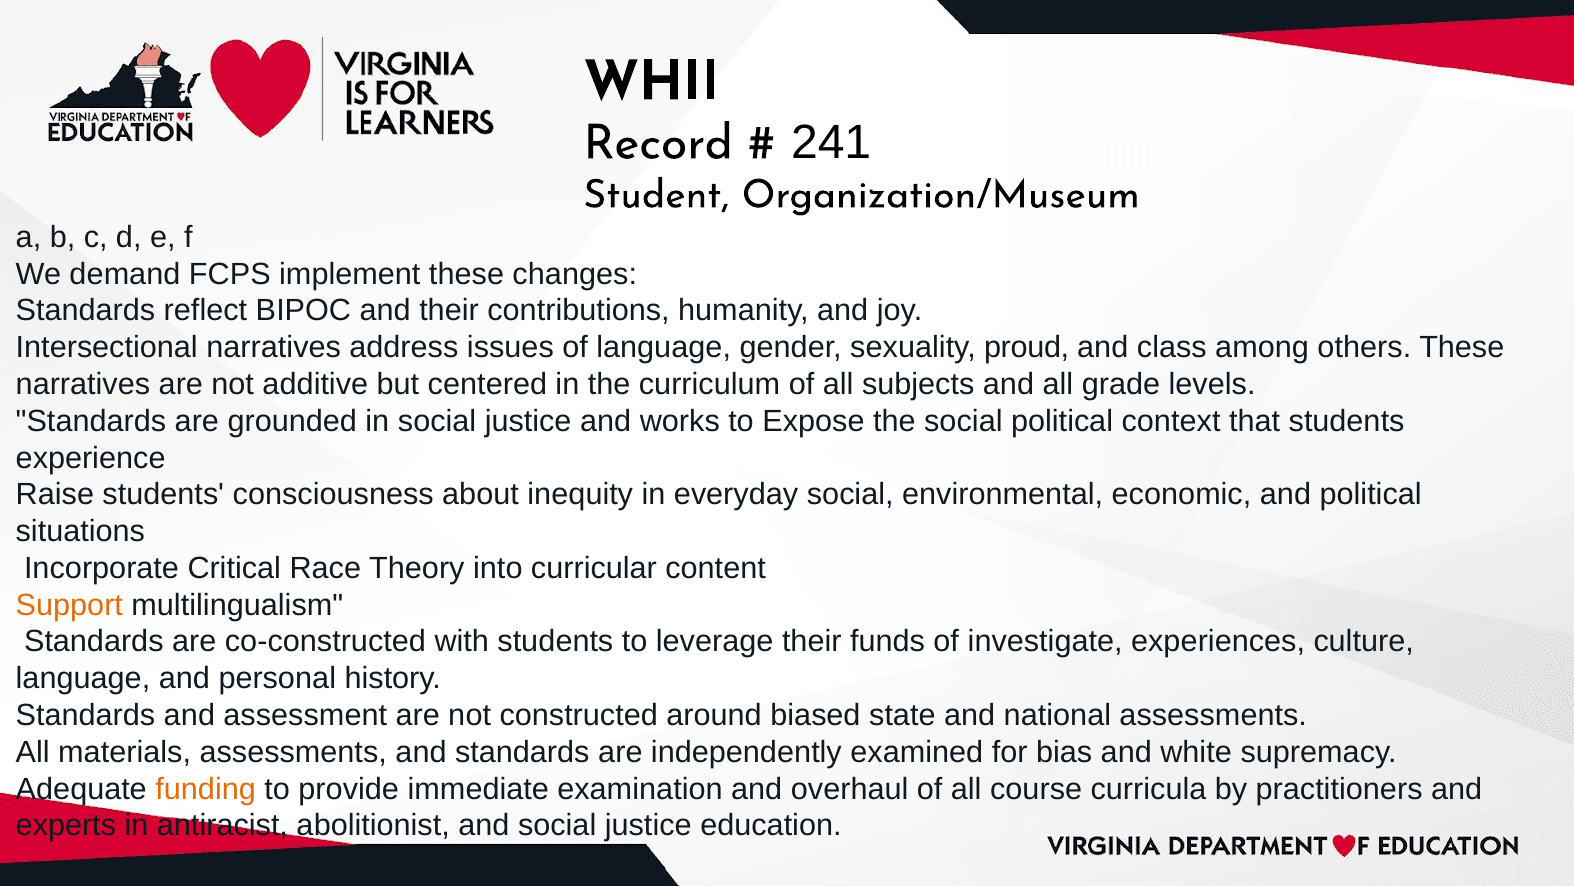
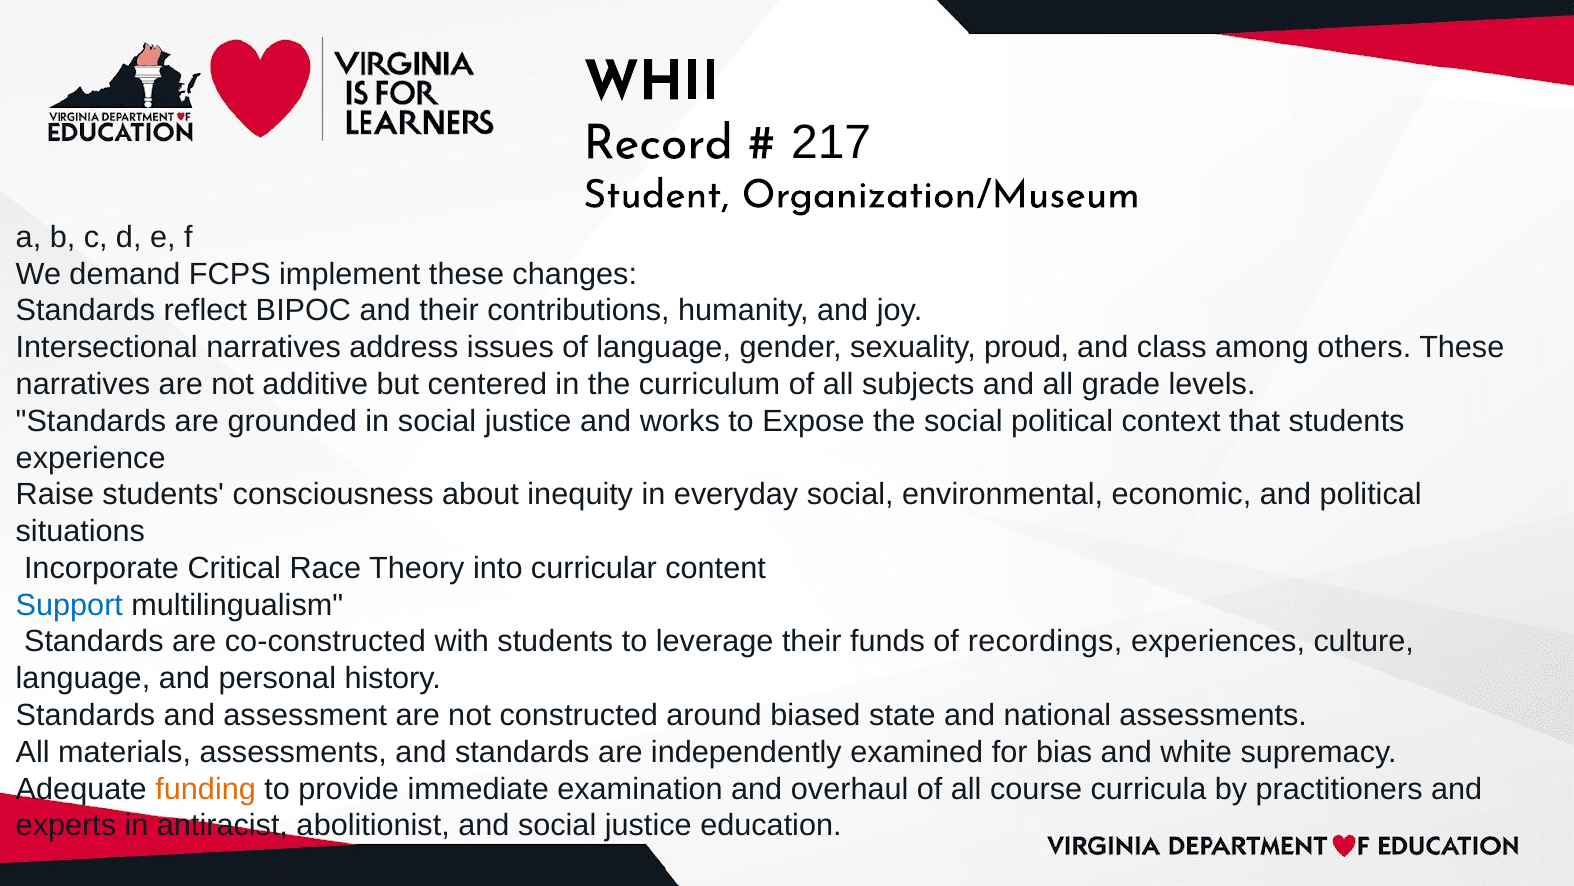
241: 241 -> 217 (831, 142)
Support colour: orange -> blue (69, 605)
investigate: investigate -> recordings (1045, 641)
